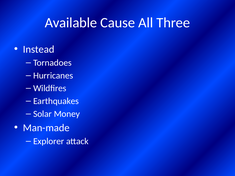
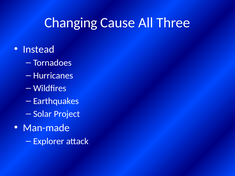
Available: Available -> Changing (71, 23)
Money: Money -> Project (67, 114)
